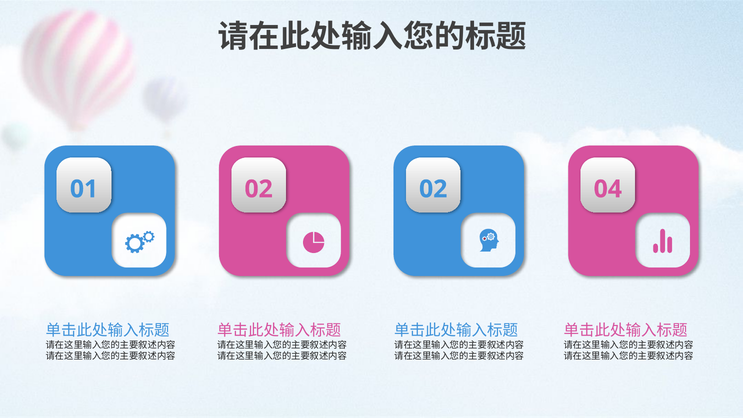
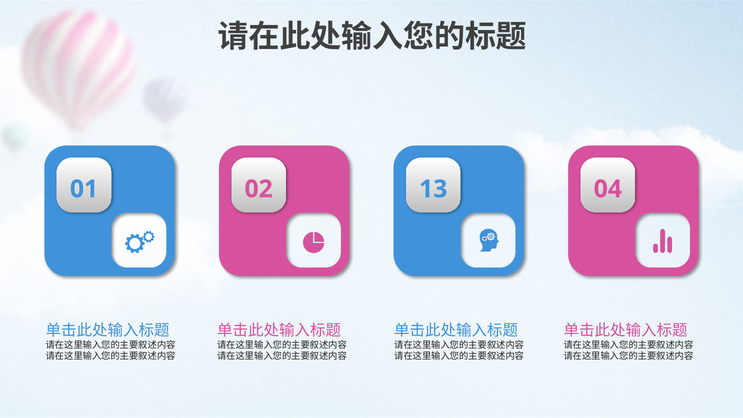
01 02: 02 -> 13 (433, 189)
